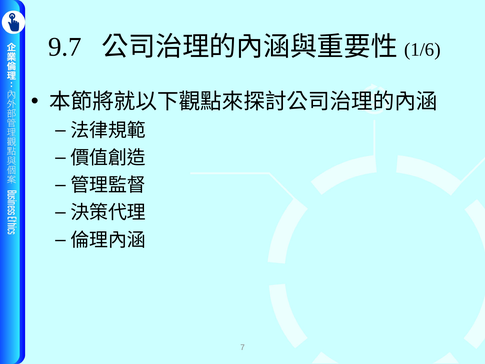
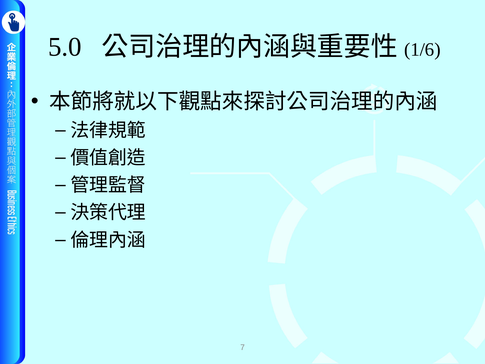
9.7: 9.7 -> 5.0 (65, 47)
